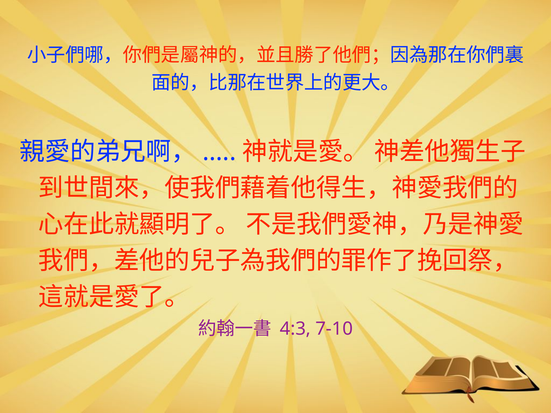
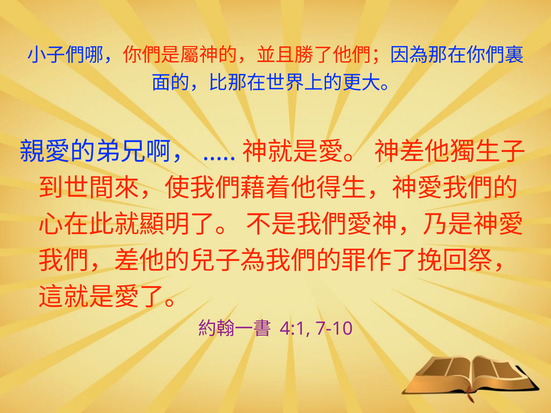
4:3: 4:3 -> 4:1 (295, 329)
